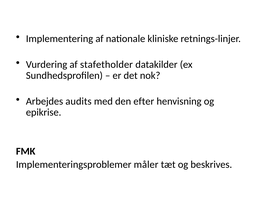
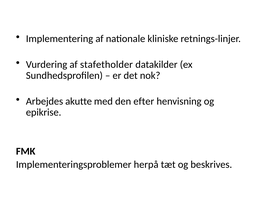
audits: audits -> akutte (79, 101)
måler: måler -> herpå (146, 165)
